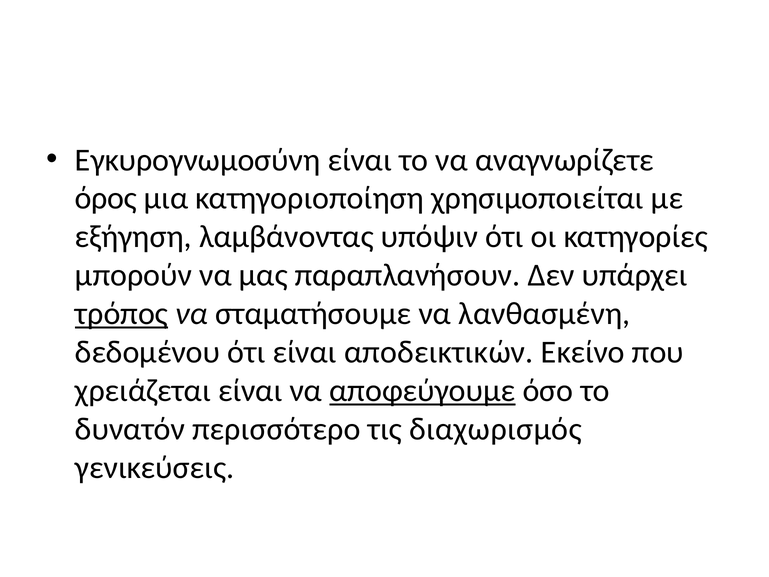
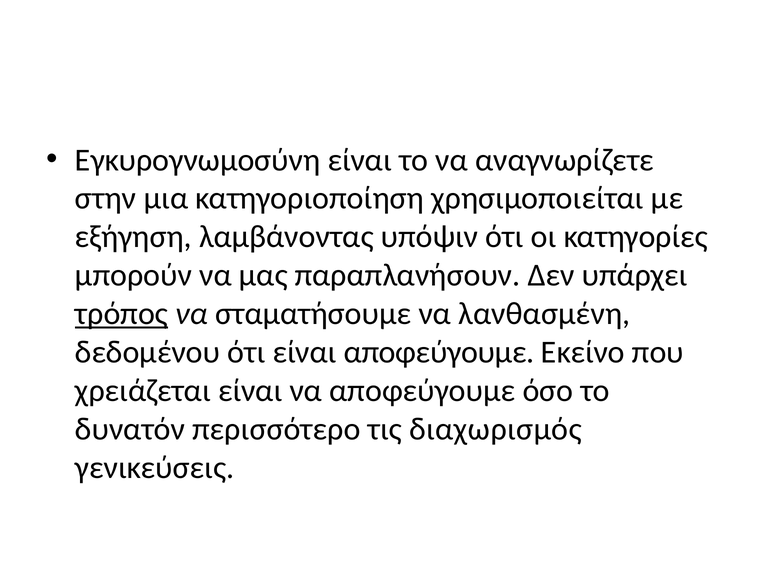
όρος: όρος -> στην (106, 198)
είναι αποδεικτικών: αποδεικτικών -> αποφεύγουμε (439, 352)
αποφεύγουμε underline: present -> none (422, 391)
